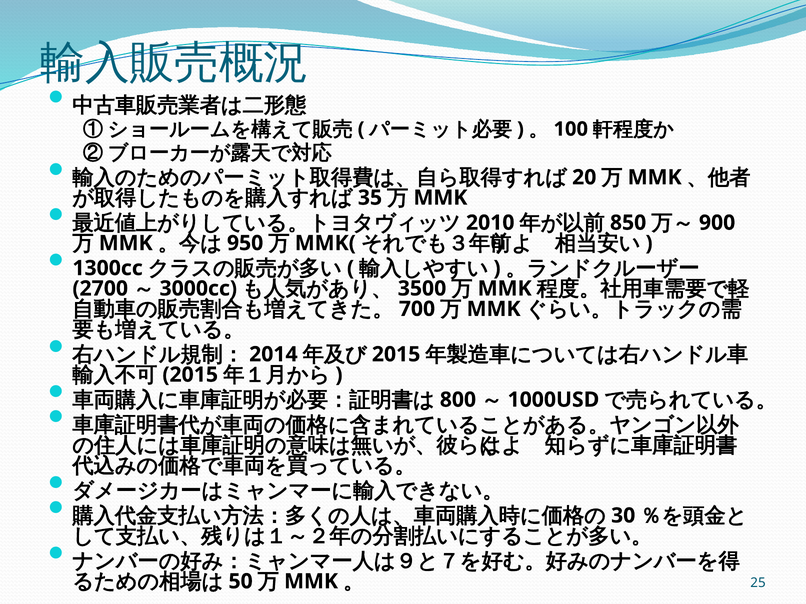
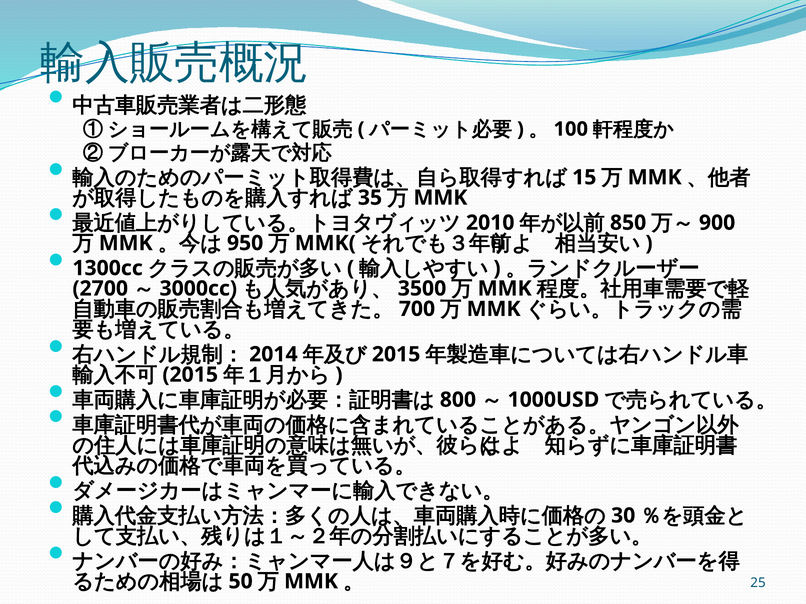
20: 20 -> 15 (584, 177)
